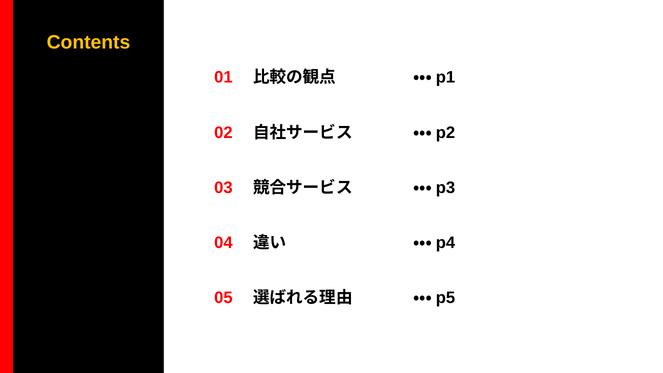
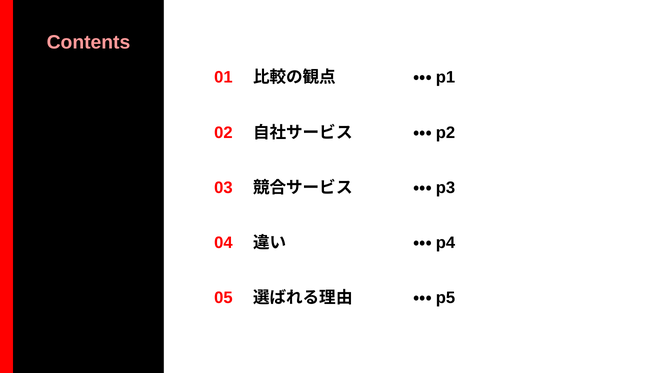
Contents colour: yellow -> pink (88, 42)
